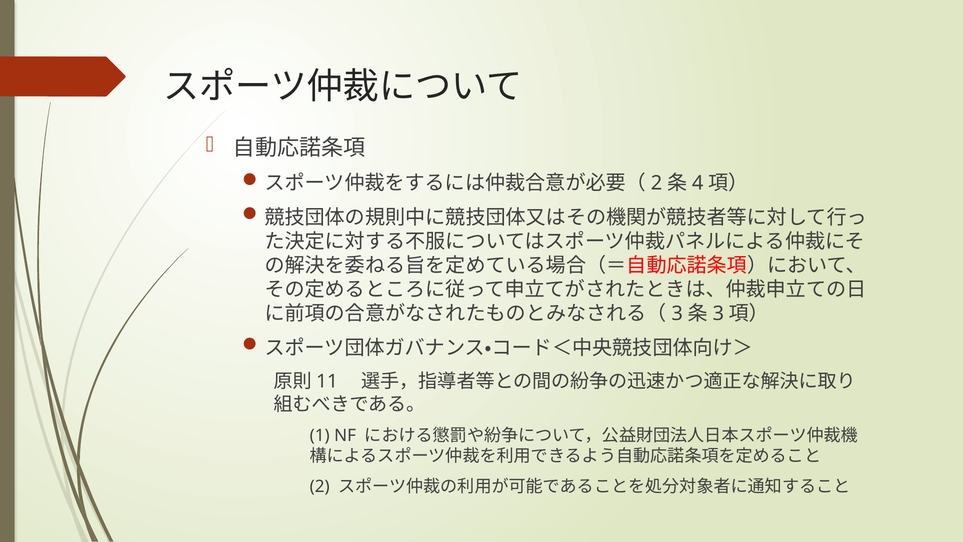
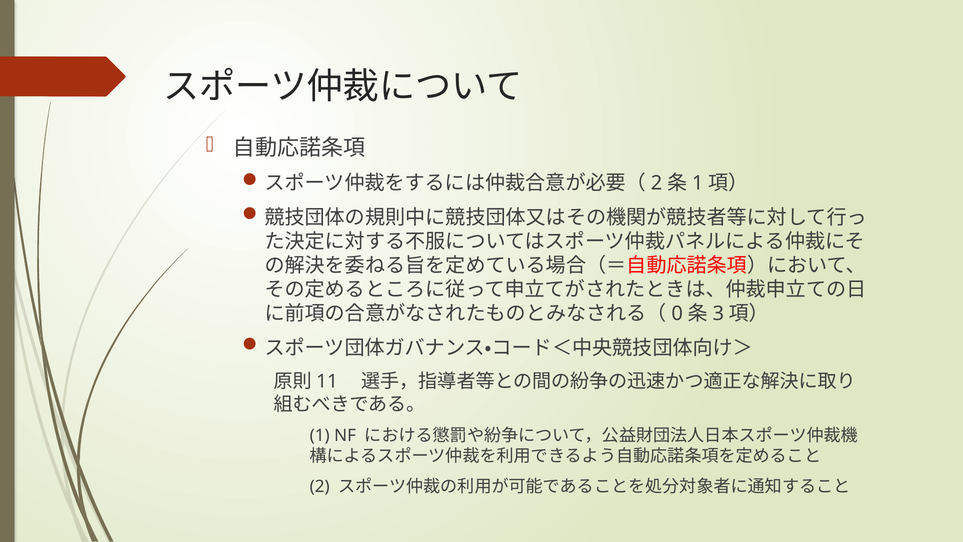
4: 4 -> 1 (698, 183)
3: 3 -> 0 (677, 314)
